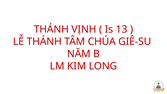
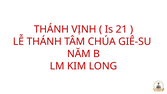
13: 13 -> 21 (122, 29)
